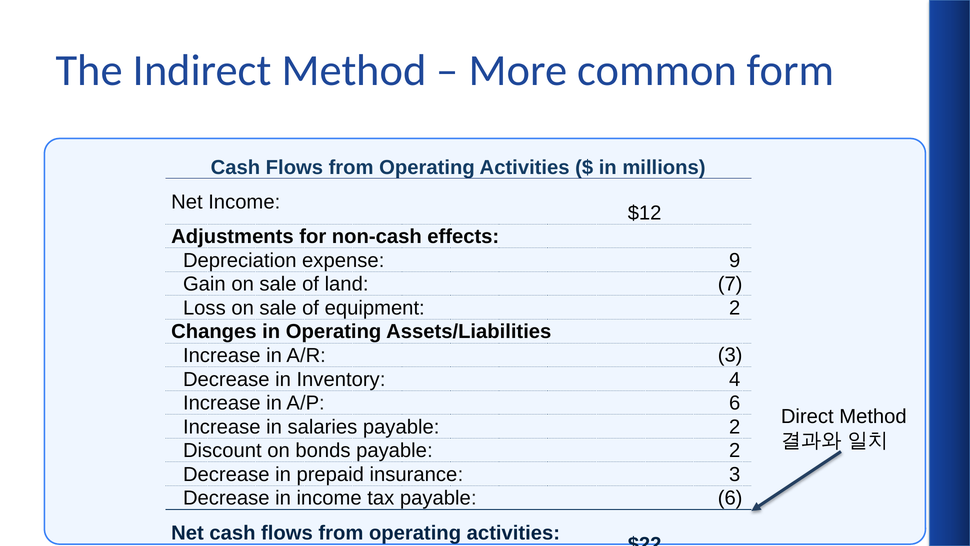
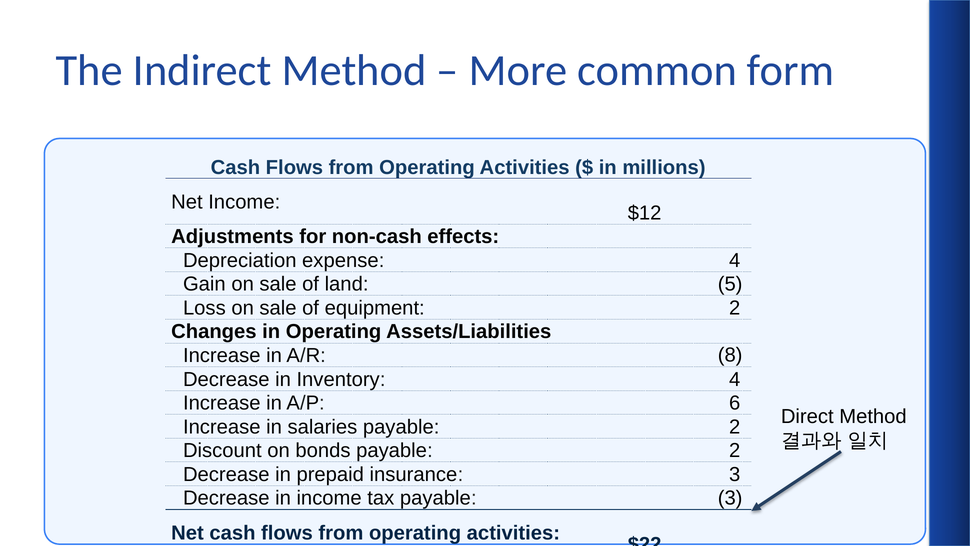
expense 9: 9 -> 4 (735, 260)
7: 7 -> 5 (730, 284)
A/R 3: 3 -> 8 (730, 355)
payable 6: 6 -> 3 (730, 498)
